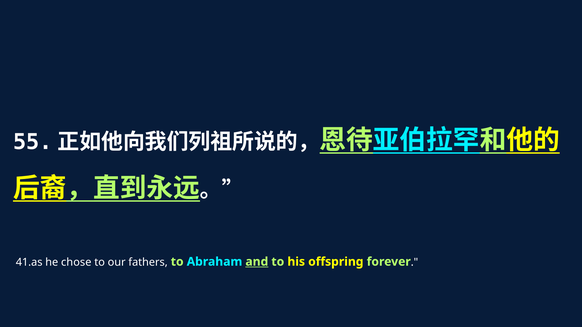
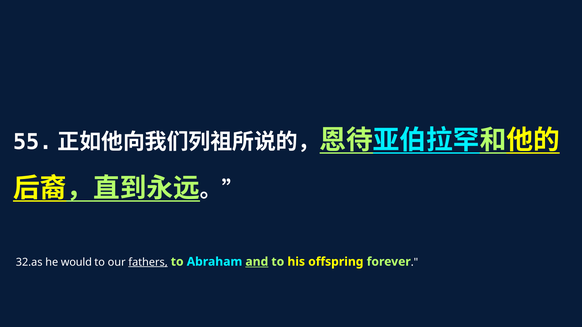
41.as: 41.as -> 32.as (29, 262)
chose: chose -> would (76, 262)
fathers underline: none -> present (148, 262)
